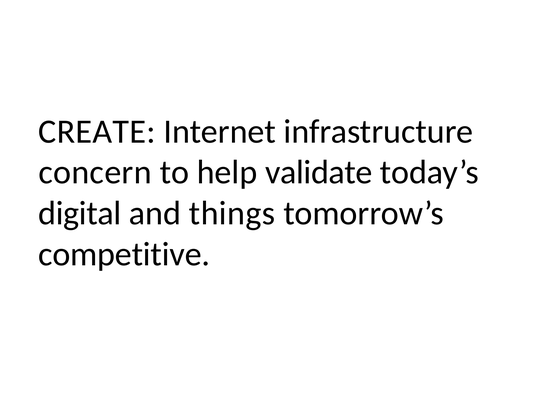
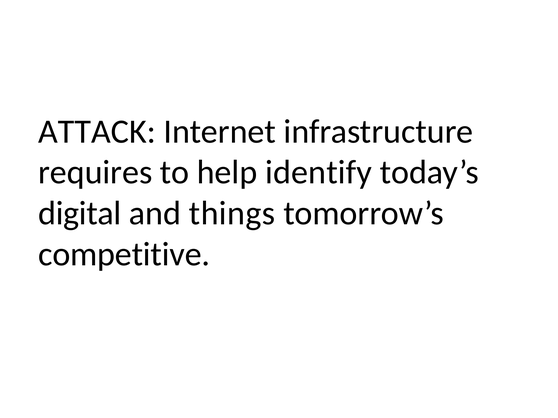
CREATE: CREATE -> ATTACK (97, 132)
concern: concern -> requires (95, 173)
validate: validate -> identify (319, 173)
